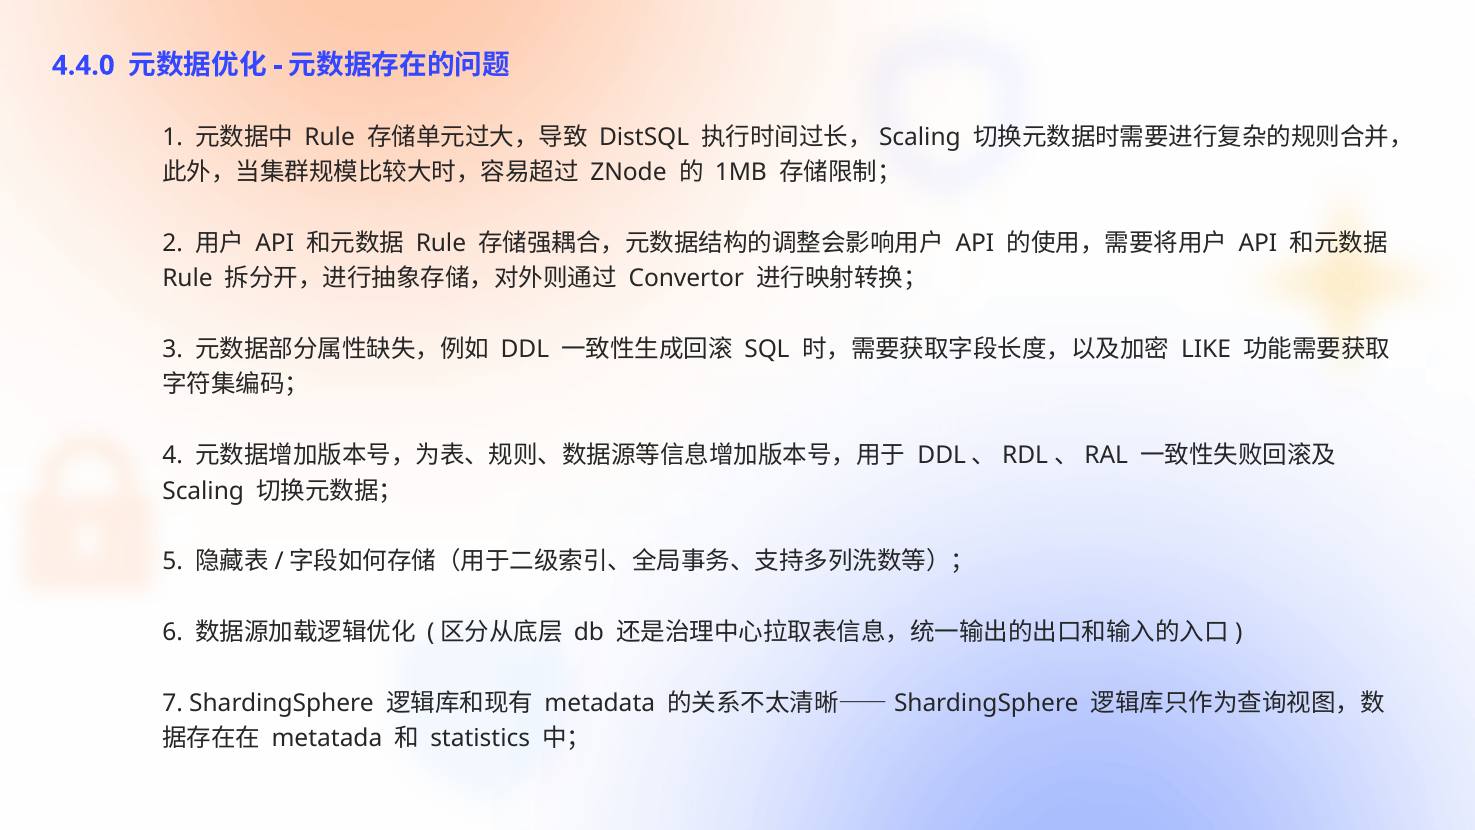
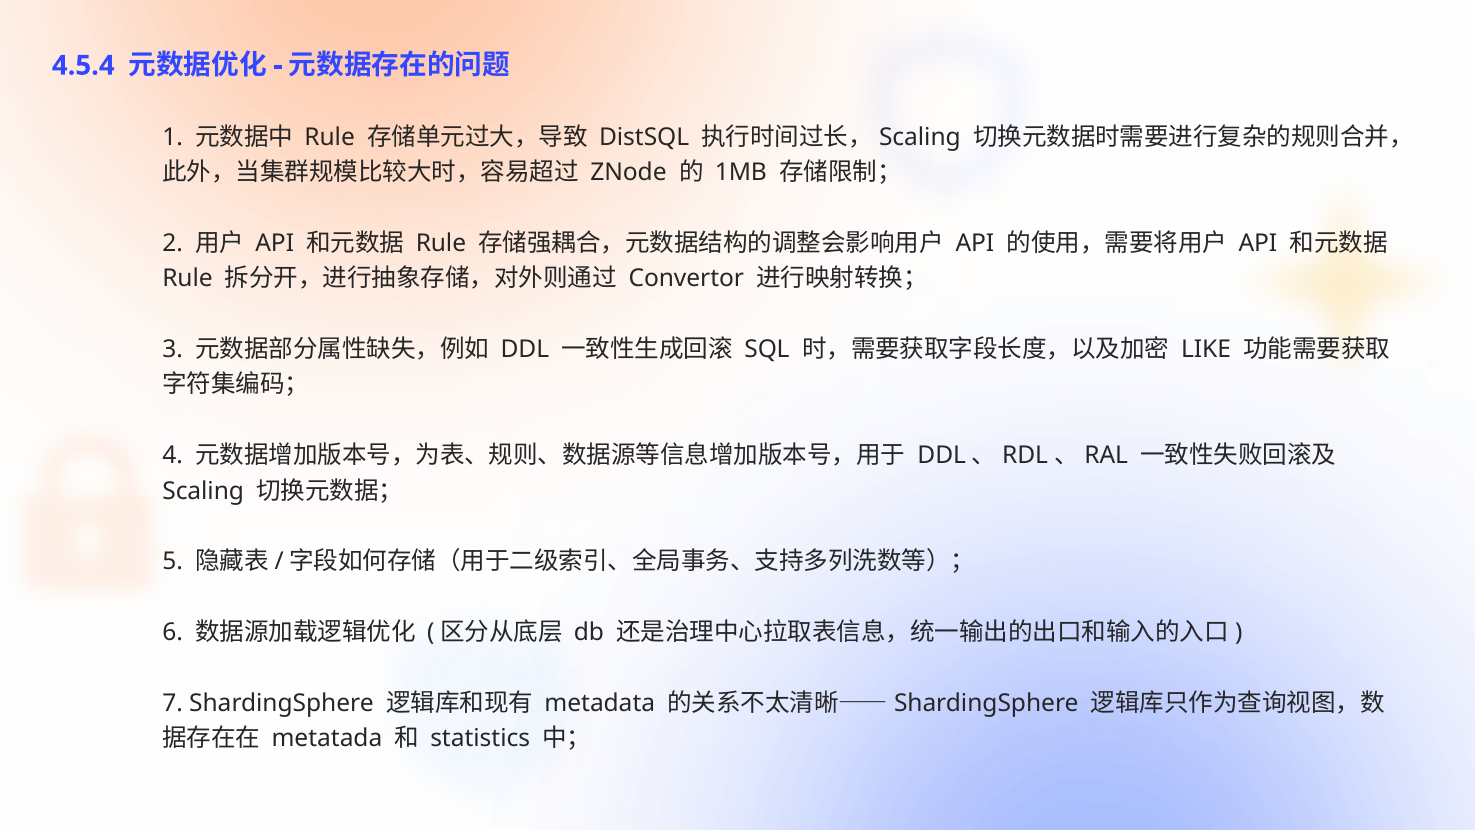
4.4.0: 4.4.0 -> 4.5.4 (83, 65)
